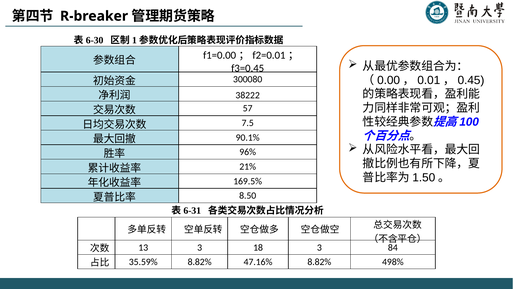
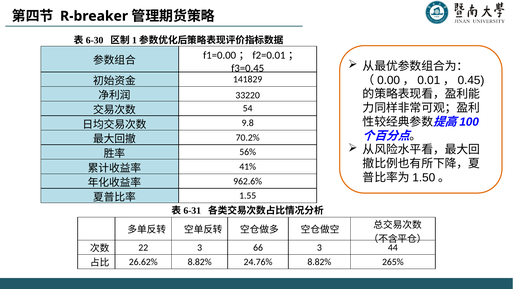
300080: 300080 -> 141829 (248, 79)
38222: 38222 -> 33220 (248, 95)
57: 57 -> 54 (248, 108)
7.5: 7.5 -> 9.8 (248, 123)
90.1%: 90.1% -> 70.2% (248, 137)
96%: 96% -> 56% (248, 152)
21%: 21% -> 41% (248, 166)
169.5%: 169.5% -> 962.6% (248, 181)
8.50: 8.50 -> 1.55 (248, 196)
13: 13 -> 22 (143, 247)
18: 18 -> 66 (258, 247)
84: 84 -> 44 (393, 247)
35.59%: 35.59% -> 26.62% (143, 262)
47.16%: 47.16% -> 24.76% (258, 262)
498%: 498% -> 265% (393, 262)
